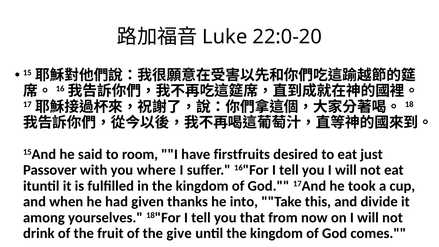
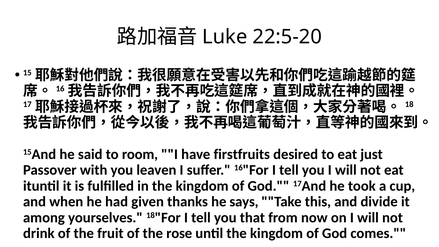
22:0-20: 22:0-20 -> 22:5-20 (287, 37)
where: where -> leaven (156, 170)
into: into -> says (244, 202)
give: give -> rose (179, 233)
